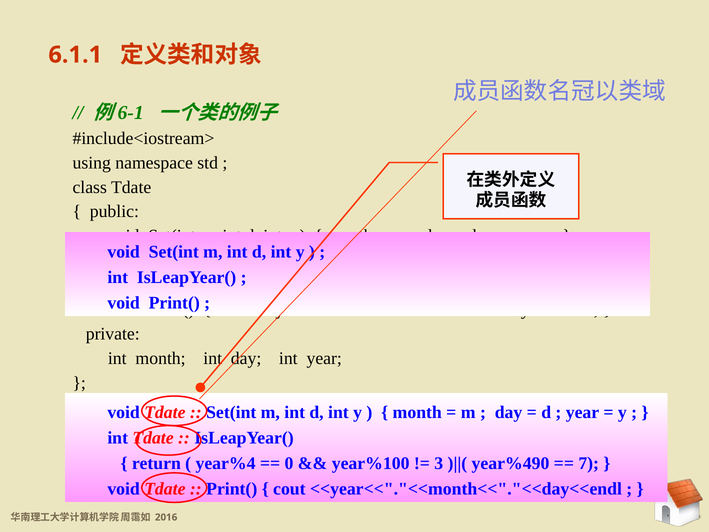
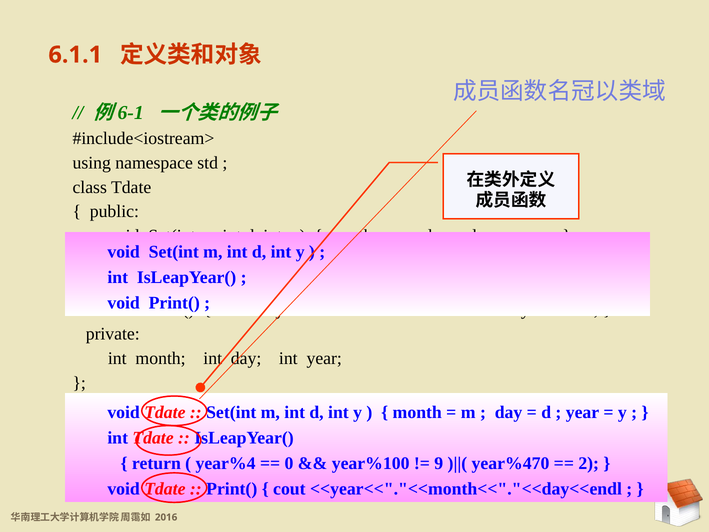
3: 3 -> 9 (439, 463)
year%490: year%490 -> year%470 (510, 463)
7: 7 -> 2 (589, 463)
